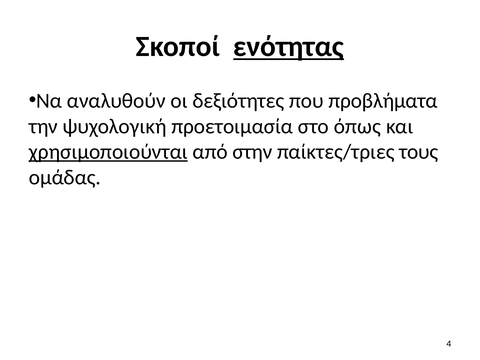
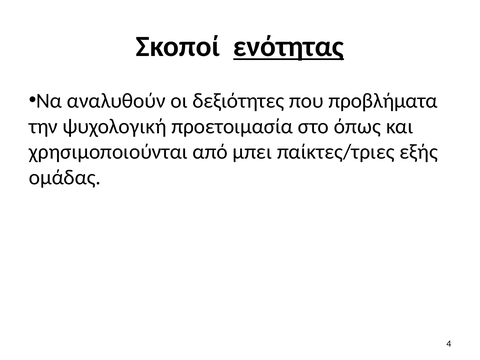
χρησιμοποιούνται underline: present -> none (108, 152)
στην: στην -> μπει (252, 152)
τους: τους -> εξής (419, 152)
